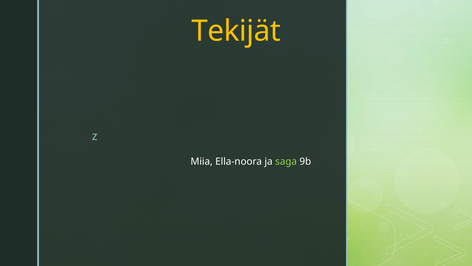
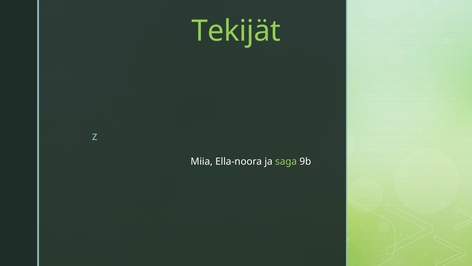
Tekijät colour: yellow -> light green (236, 31)
